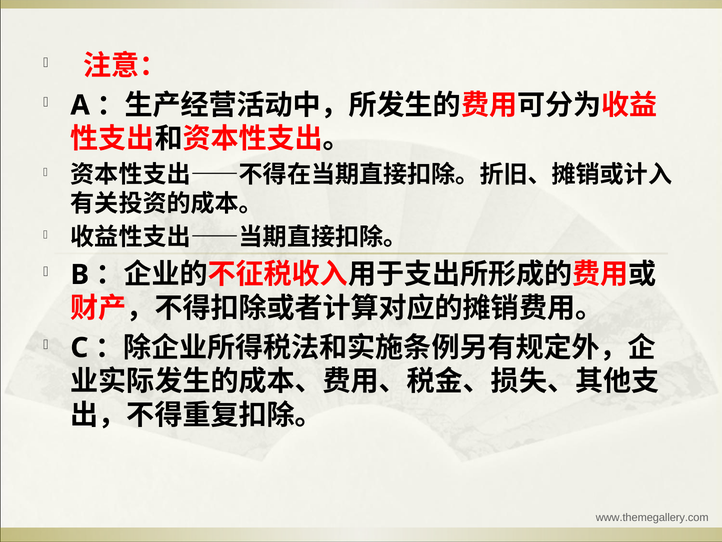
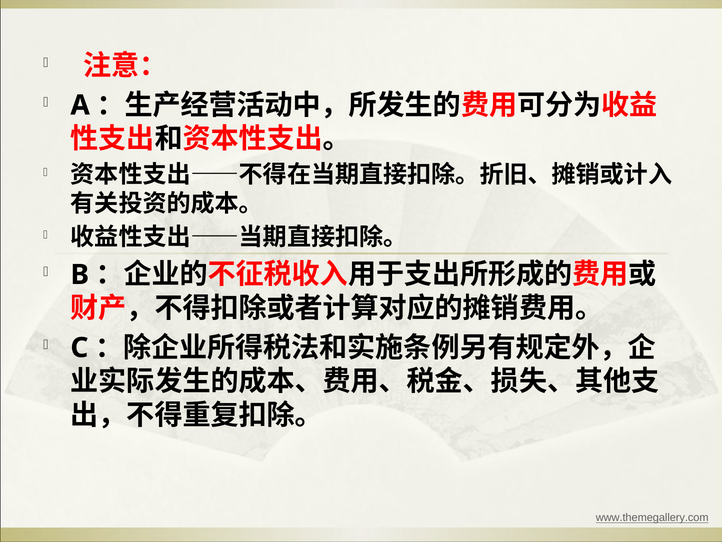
www.themegallery.com underline: none -> present (652, 517)
